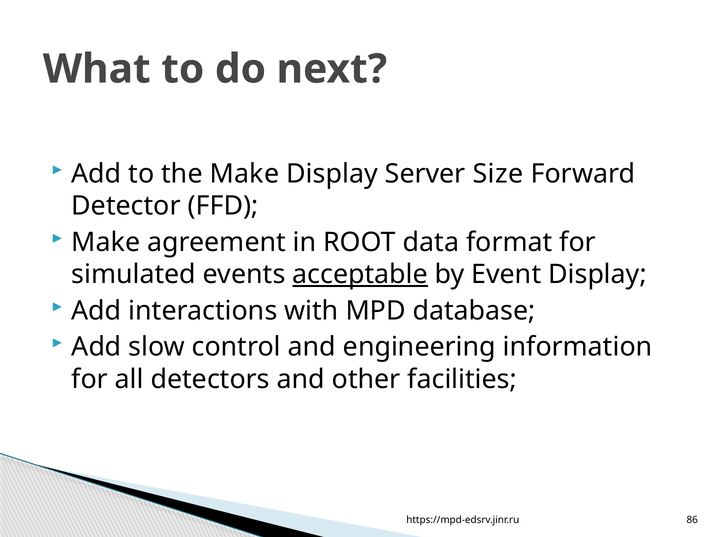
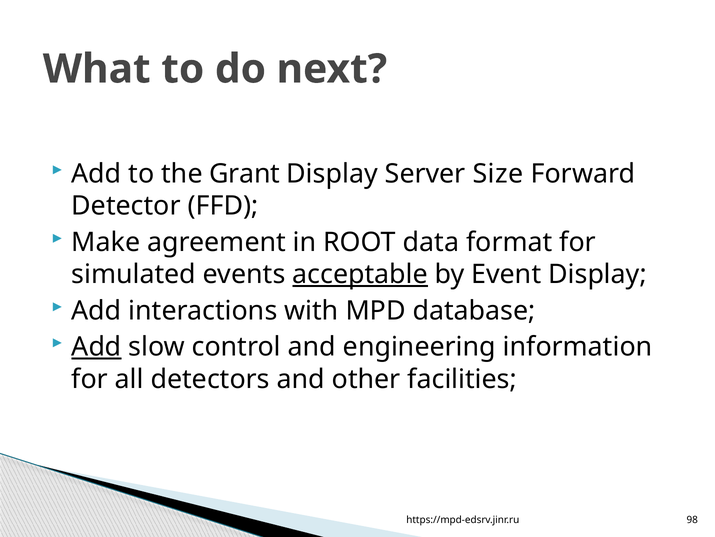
the Make: Make -> Grant (245, 174)
Add underline: none -> present (96, 346)
86: 86 -> 98 (692, 519)
